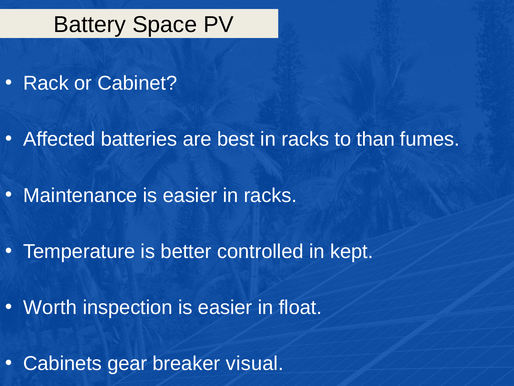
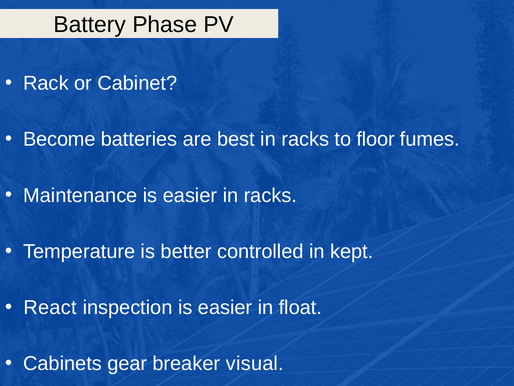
Space: Space -> Phase (165, 25)
Affected: Affected -> Become (59, 139)
than: than -> floor (376, 139)
Worth: Worth -> React (50, 307)
